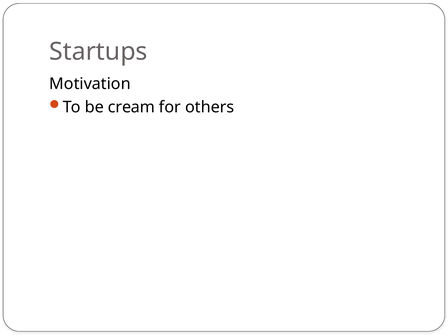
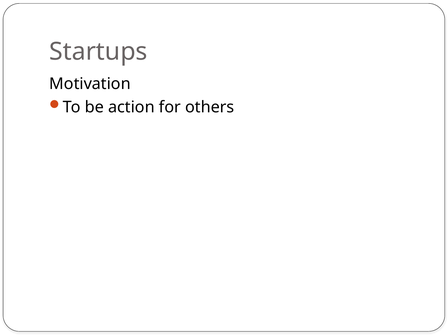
cream: cream -> action (131, 107)
